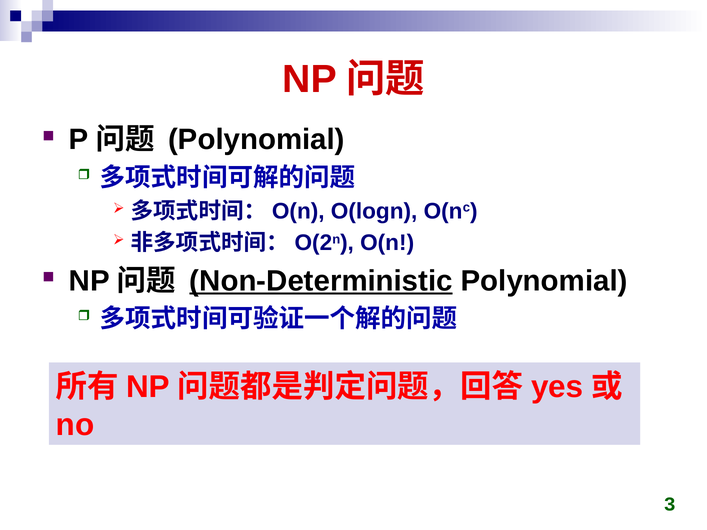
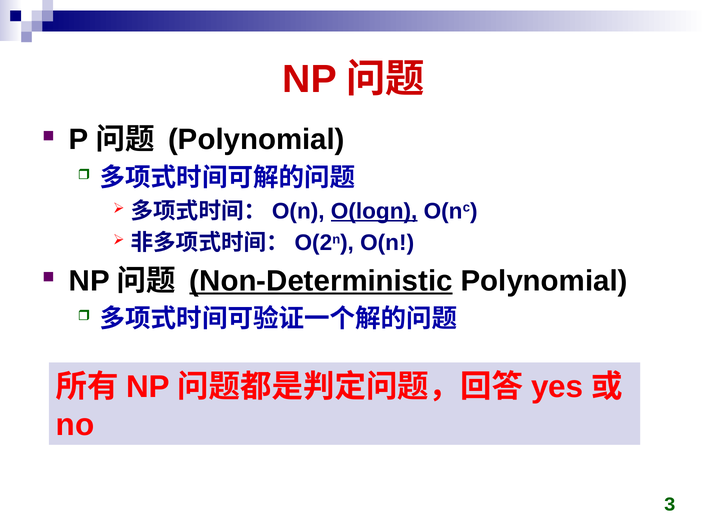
O(logn underline: none -> present (374, 211)
